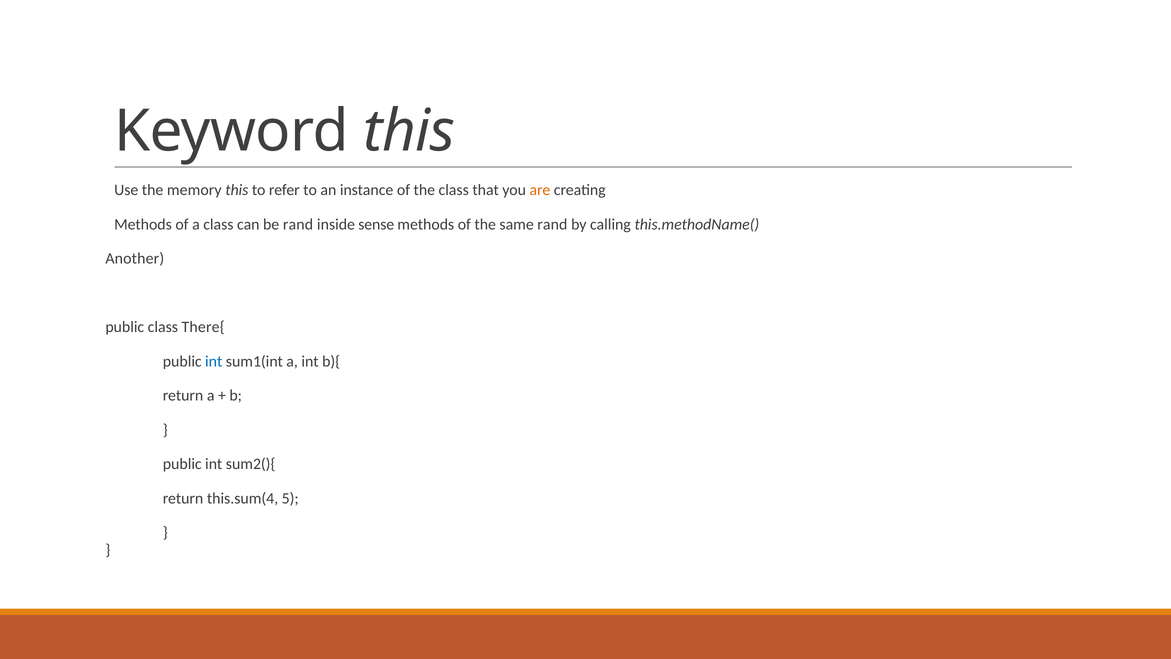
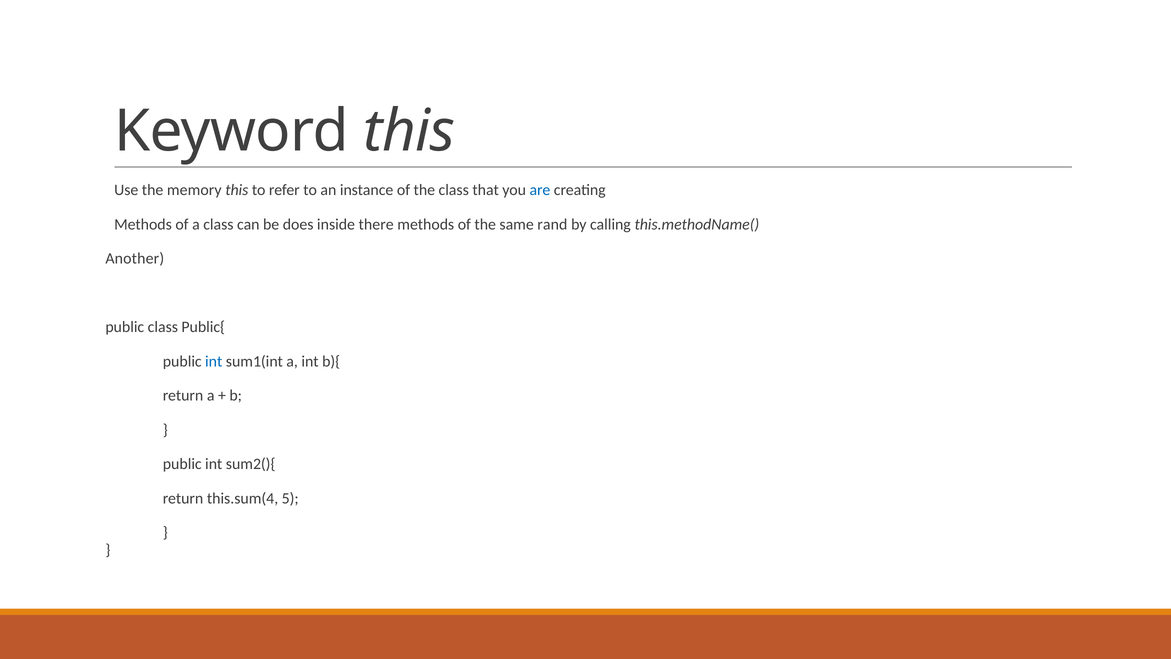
are colour: orange -> blue (540, 190)
be rand: rand -> does (298, 224)
sense: sense -> there (376, 224)
There{: There{ -> Public{ (203, 327)
